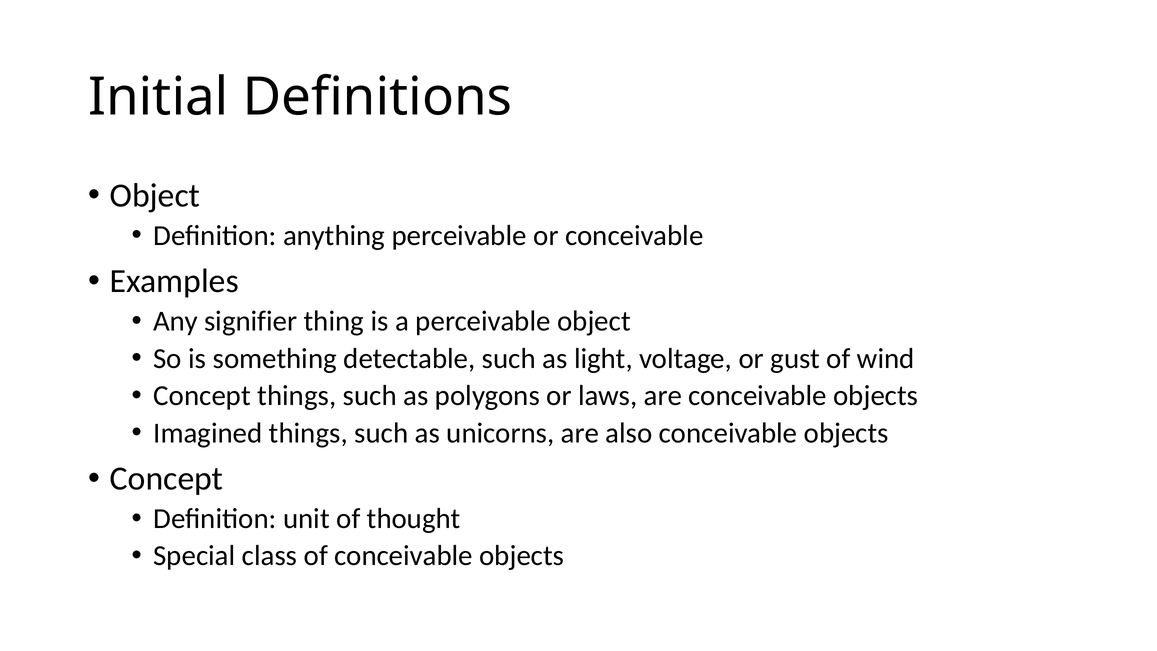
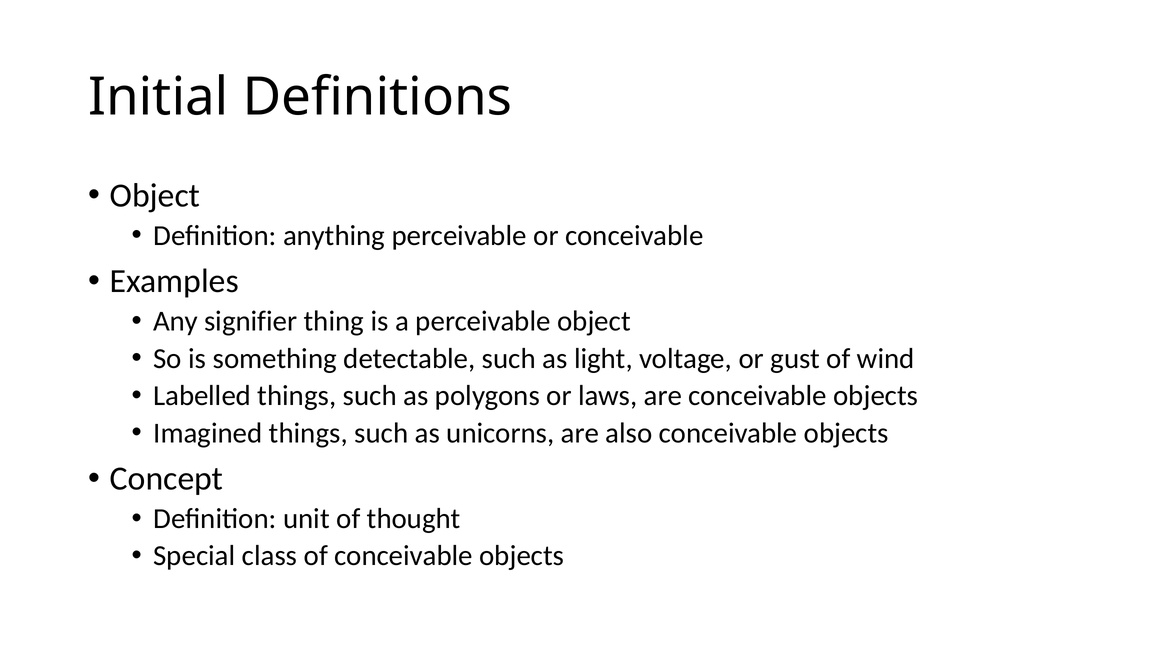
Concept: Concept -> Labelled (202, 396)
